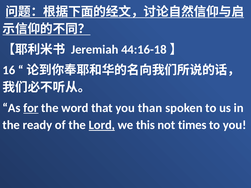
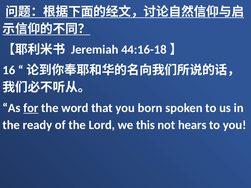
than: than -> born (150, 108)
Lord underline: present -> none (102, 125)
times: times -> hears (192, 125)
